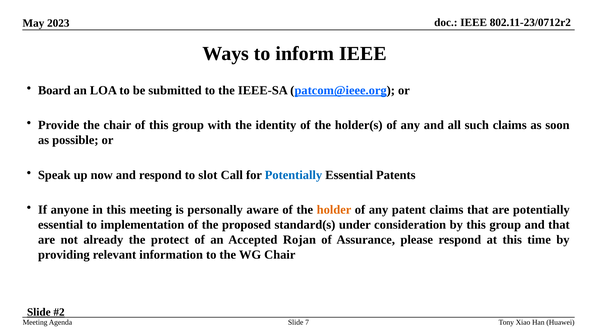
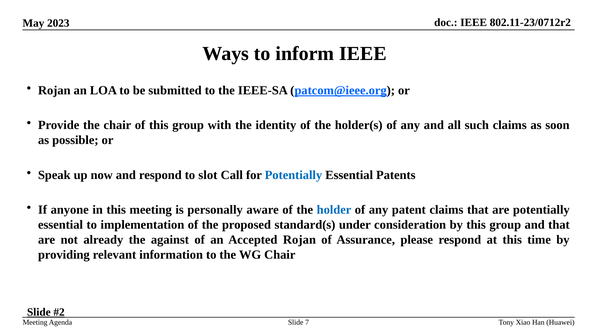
Board: Board -> Rojan (54, 90)
holder colour: orange -> blue (334, 210)
protect: protect -> against (170, 240)
